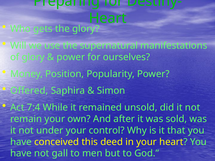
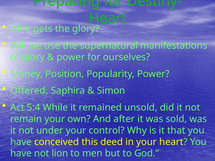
7:4: 7:4 -> 5:4 (34, 108)
gall: gall -> lion (60, 154)
